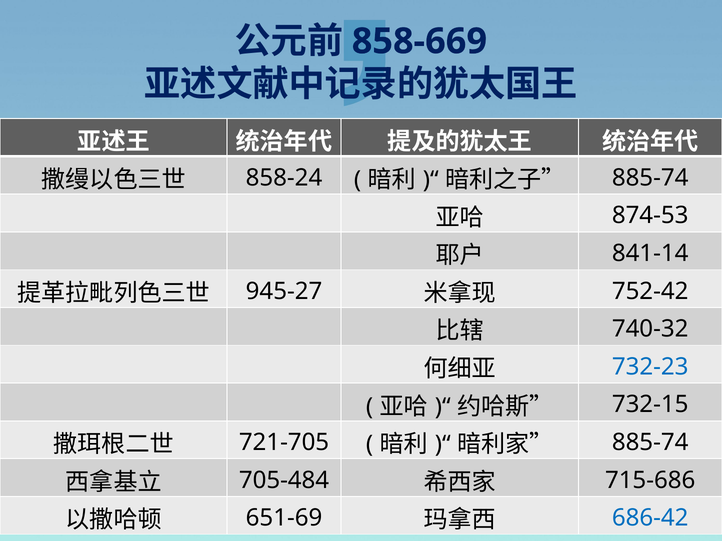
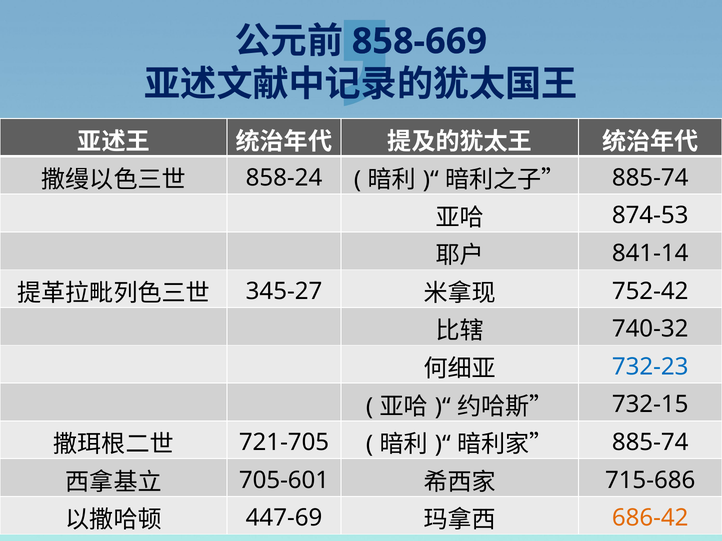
945-27: 945-27 -> 345-27 (284, 291)
705-484: 705-484 -> 705-601 (284, 481)
651-69: 651-69 -> 447-69 (284, 518)
686-42 colour: blue -> orange (650, 518)
